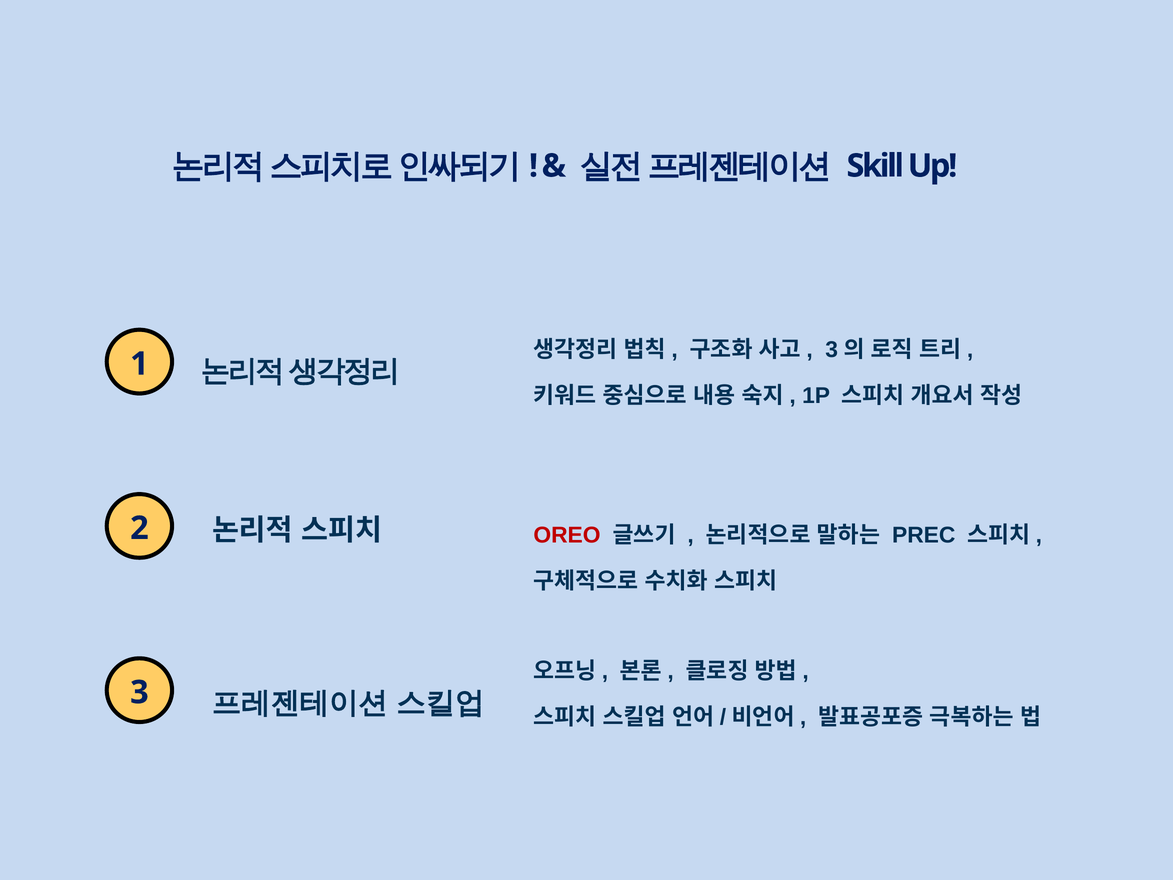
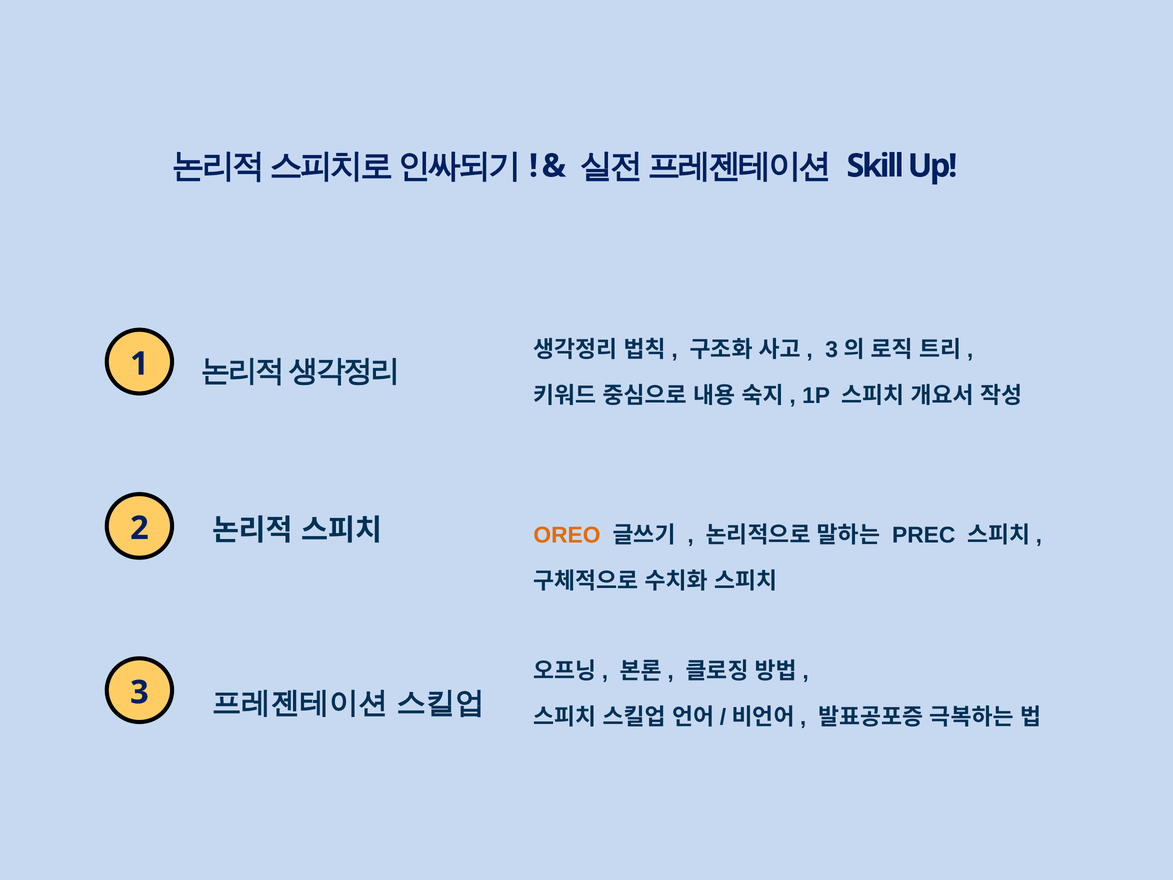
OREO colour: red -> orange (567, 535)
